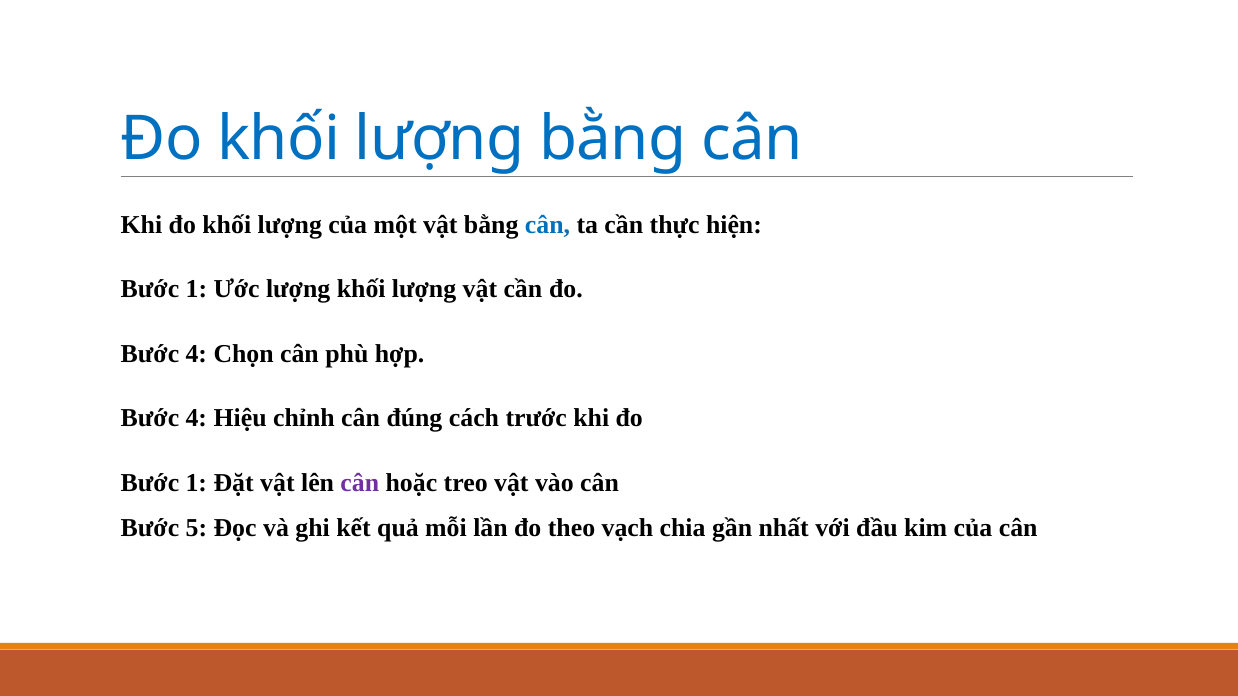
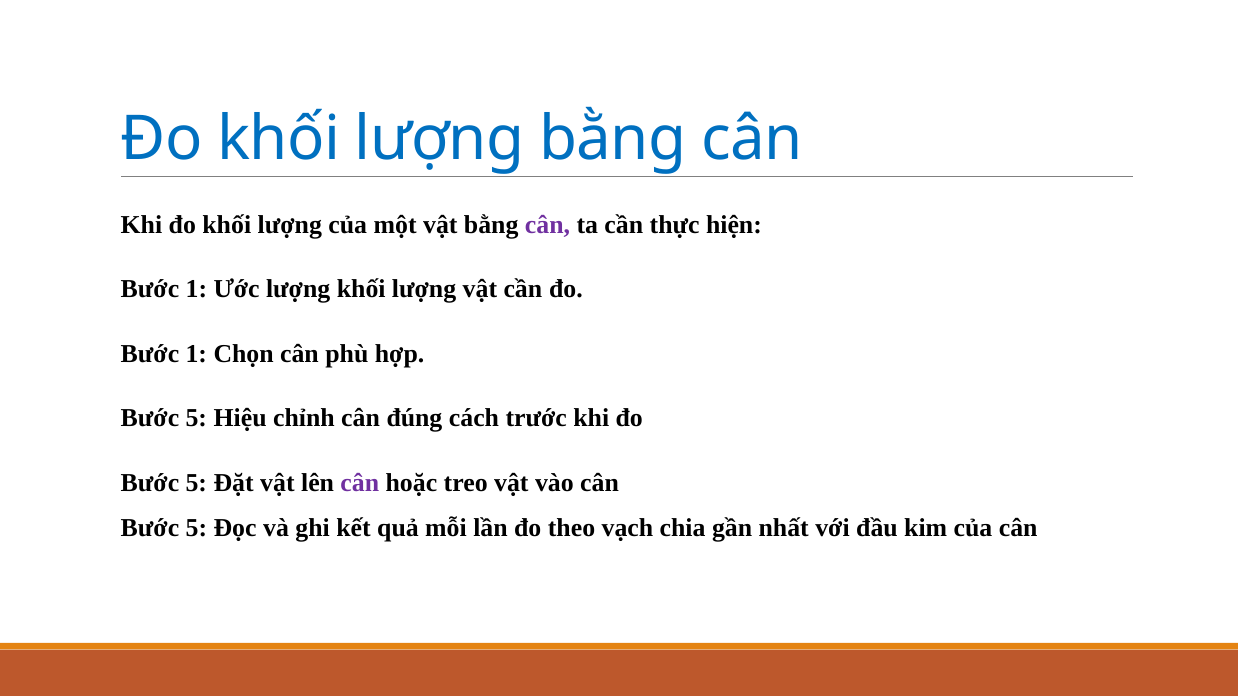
cân colour: blue -> purple (548, 225)
4: 4 -> 1 (196, 354)
4: 4 -> 5 (196, 419)
1: 1 -> 5 (196, 483)
